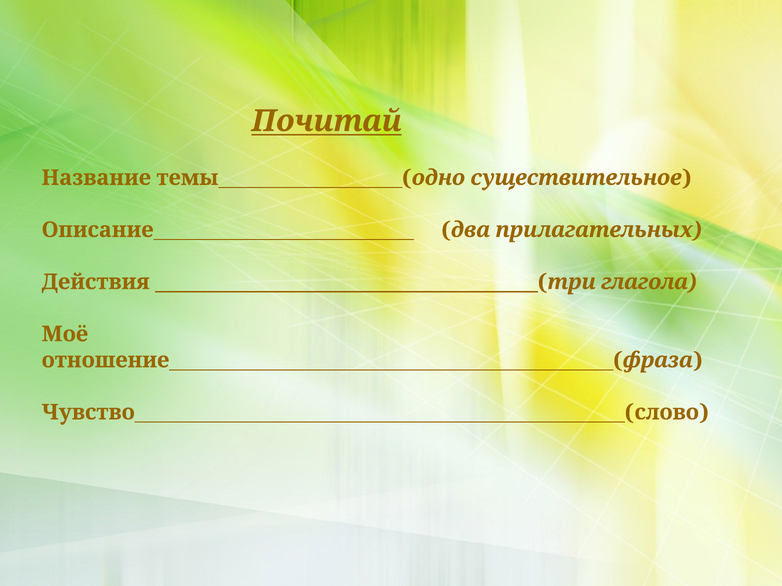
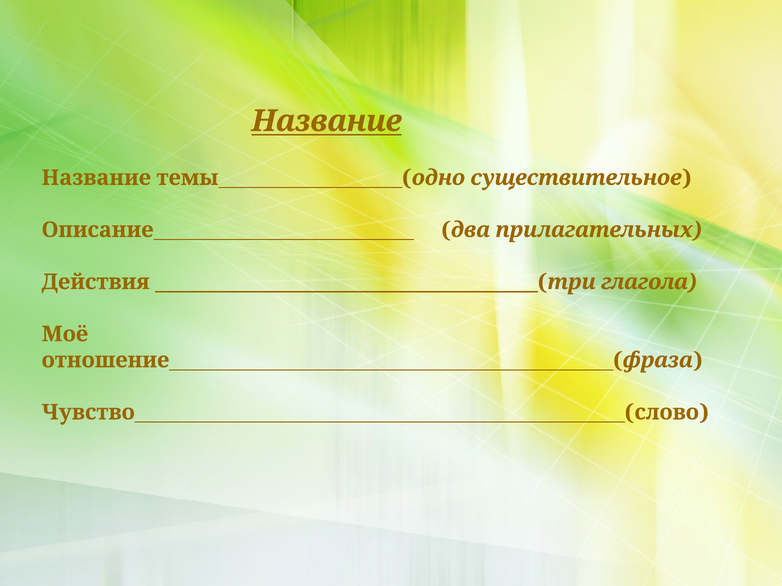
Почитай: Почитай -> Название (327, 121)
